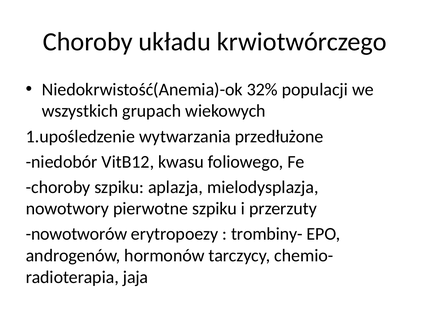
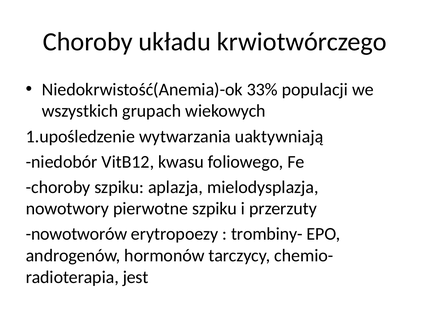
32%: 32% -> 33% (262, 89)
przedłużone: przedłużone -> uaktywniają (279, 136)
jaja: jaja -> jest (136, 277)
